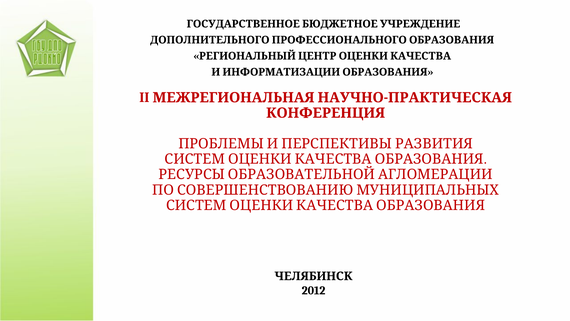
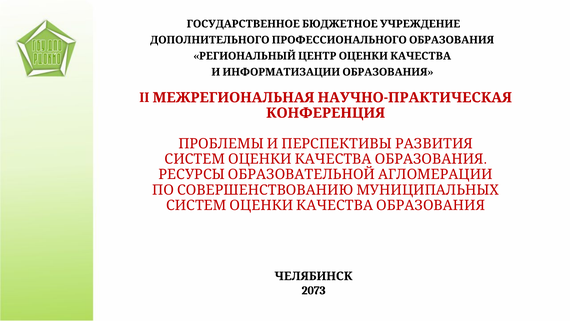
2012: 2012 -> 2073 (314, 290)
